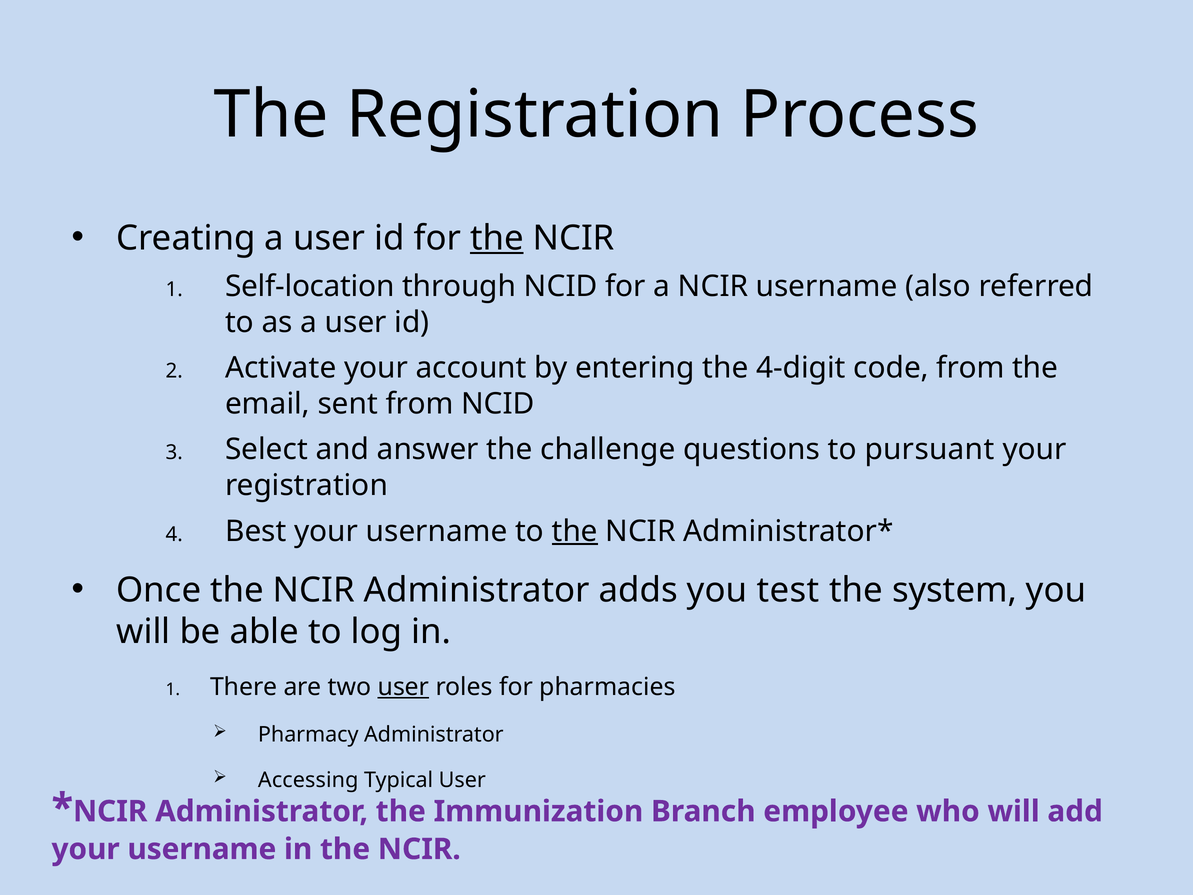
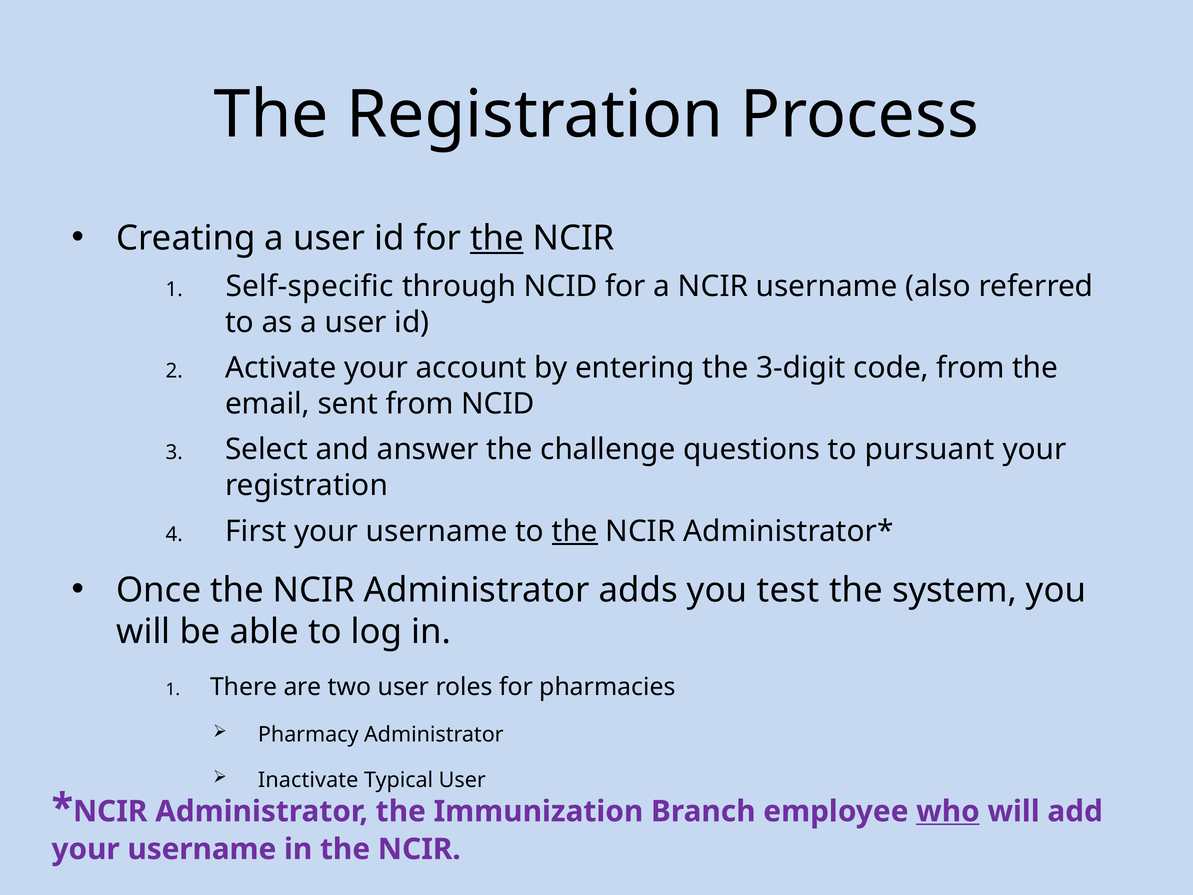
Self-location: Self-location -> Self-specific (310, 286)
4-digit: 4-digit -> 3-digit (801, 368)
Best: Best -> First (256, 531)
user underline: present -> none (403, 687)
Accessing: Accessing -> Inactivate (308, 780)
who underline: none -> present (948, 811)
